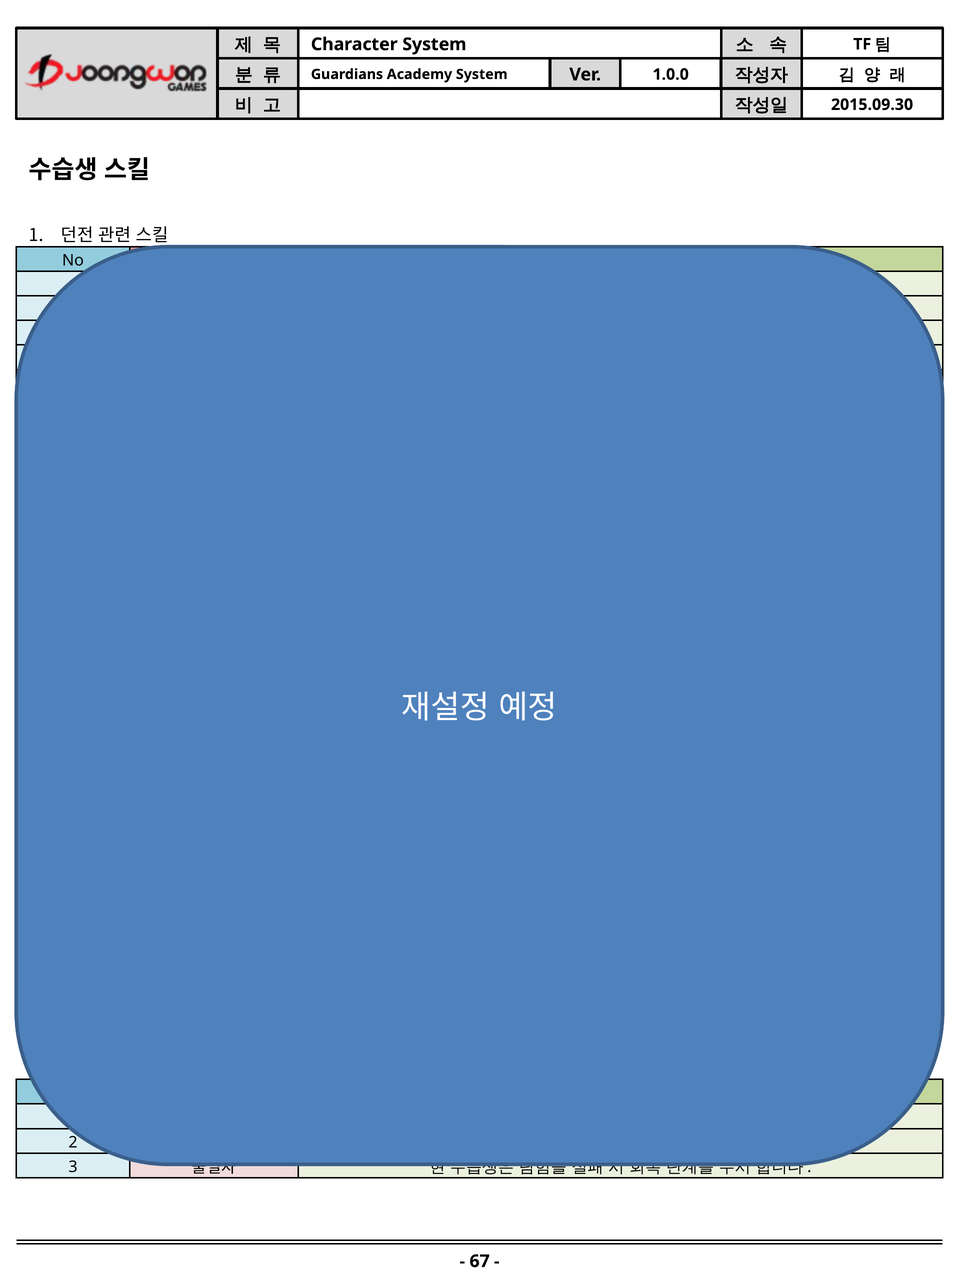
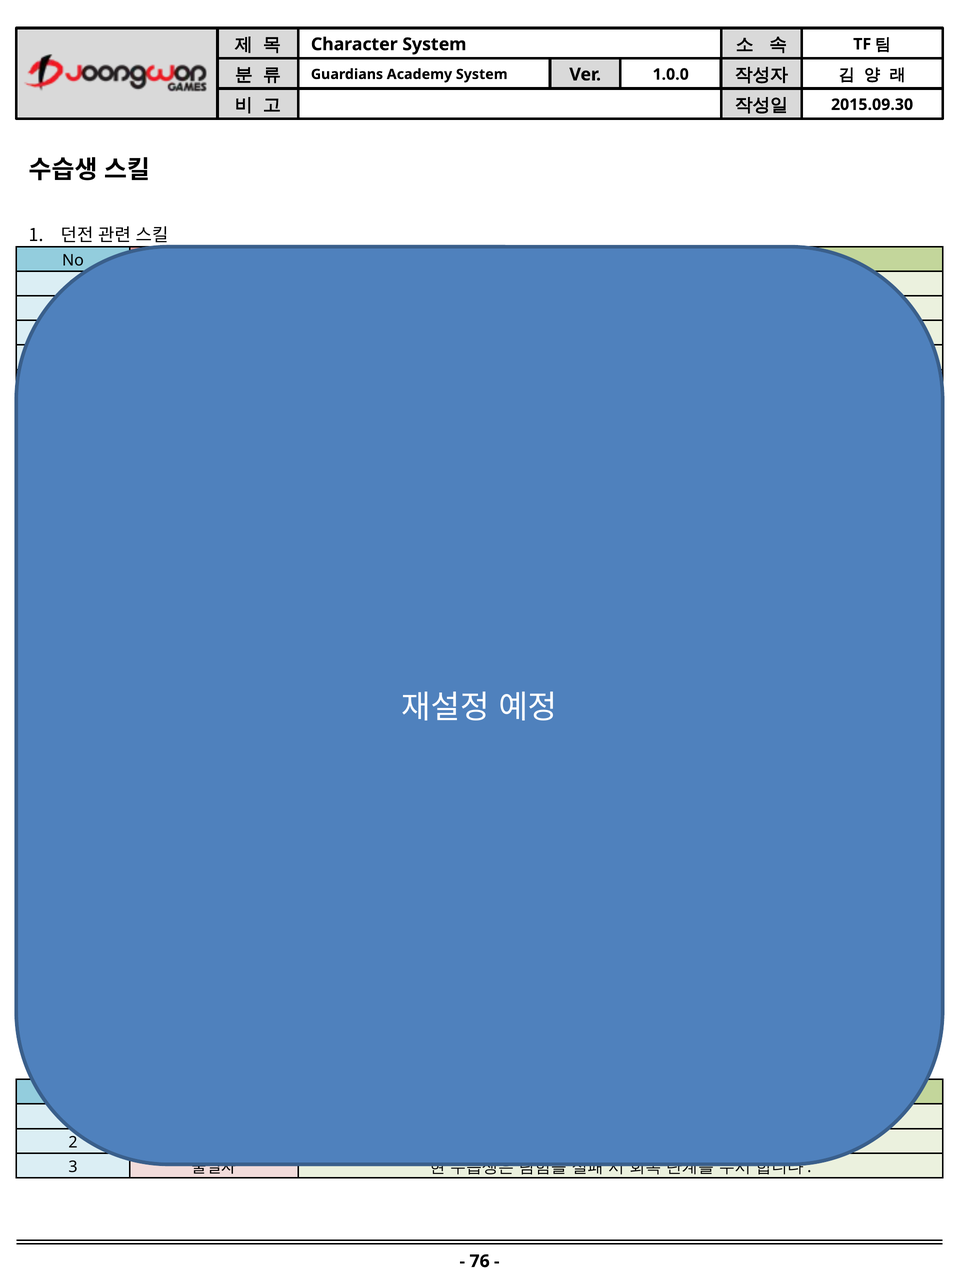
67: 67 -> 76 (480, 1261)
